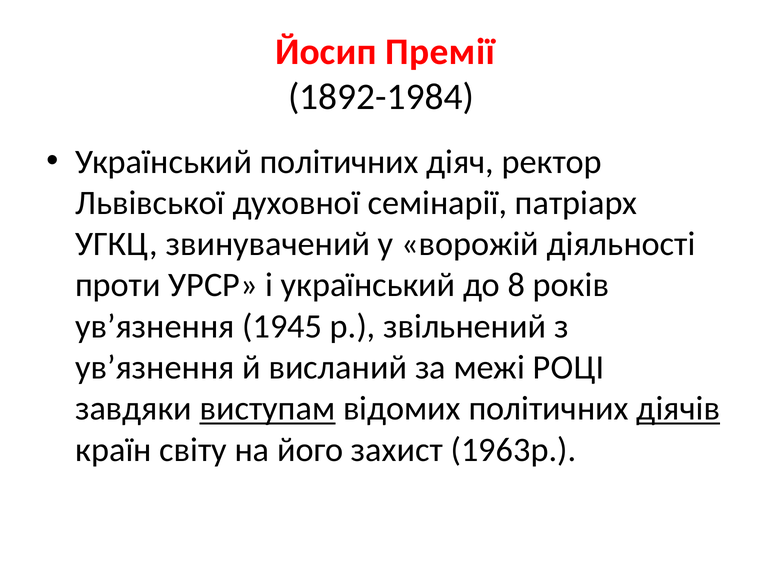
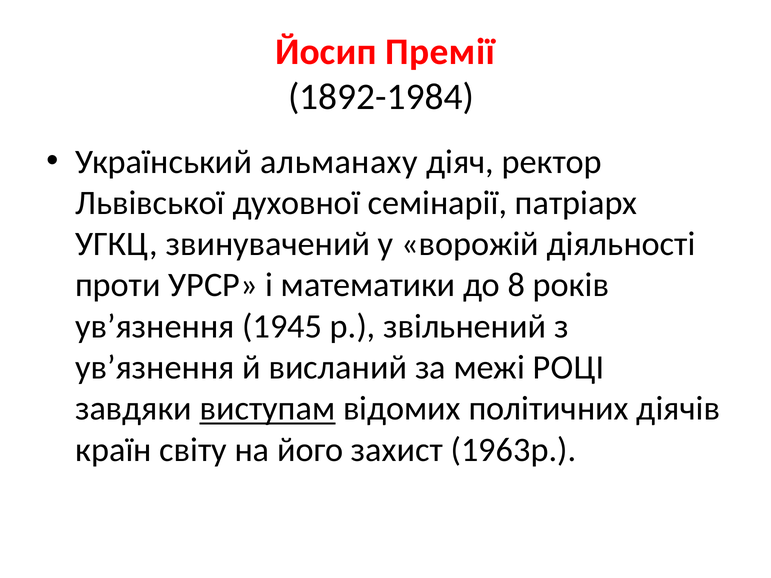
Український політичних: політичних -> альманаху (339, 162)
і український: український -> математики (368, 285)
діячів underline: present -> none (678, 409)
